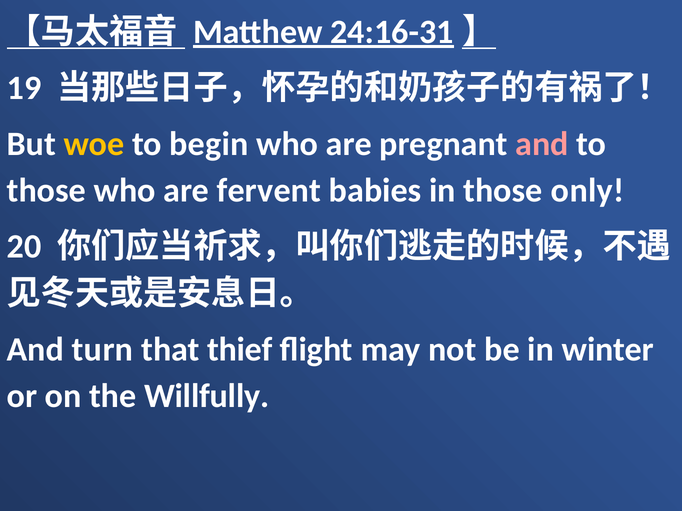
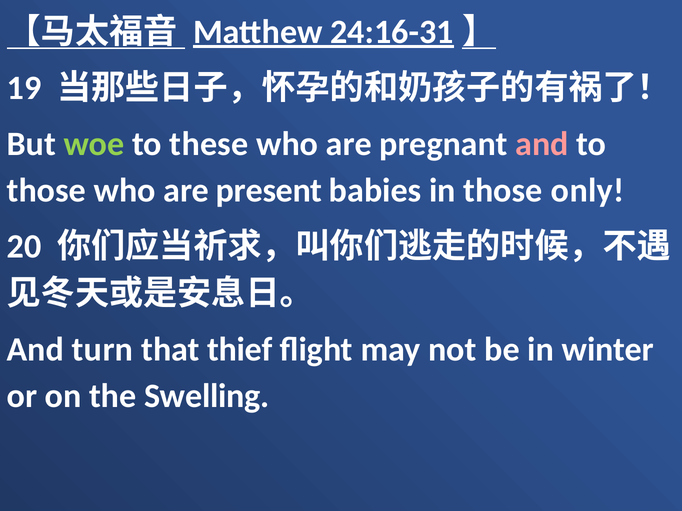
woe colour: yellow -> light green (94, 144)
begin: begin -> these (209, 144)
fervent: fervent -> present (269, 191)
Willfully: Willfully -> Swelling (207, 396)
